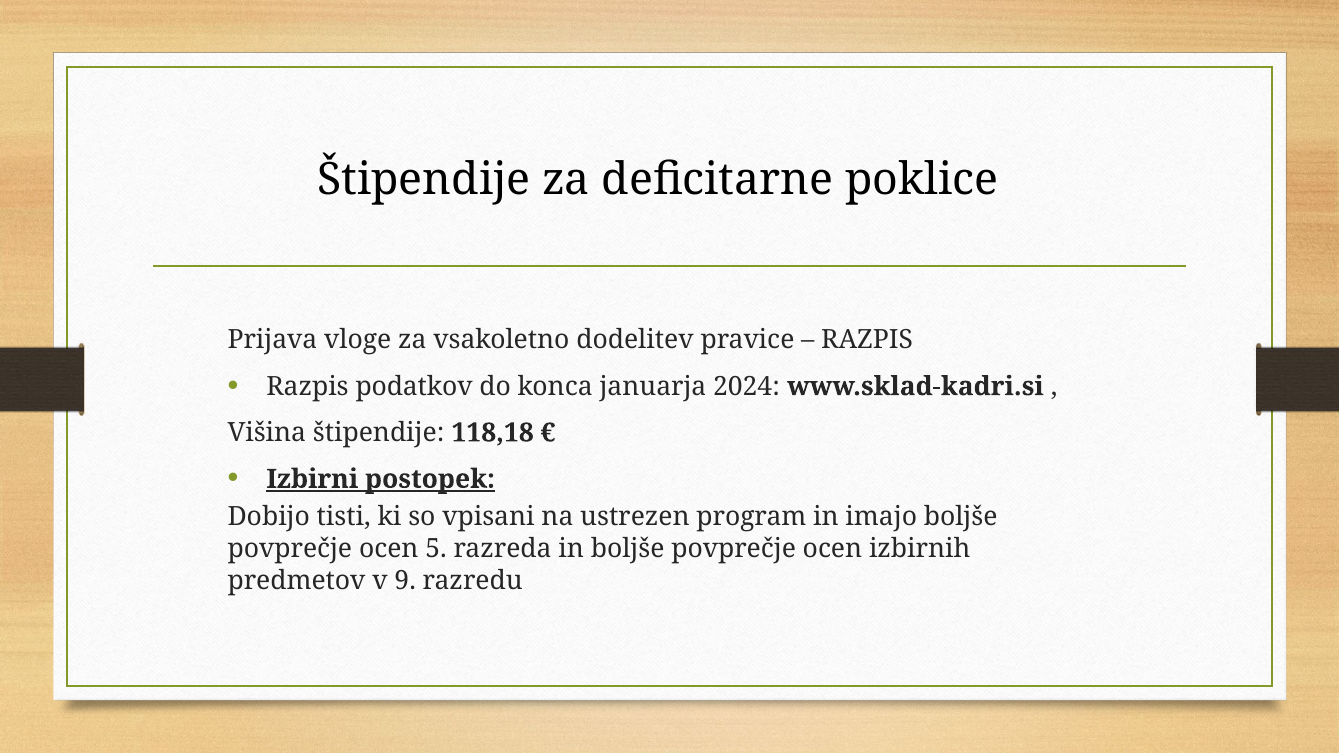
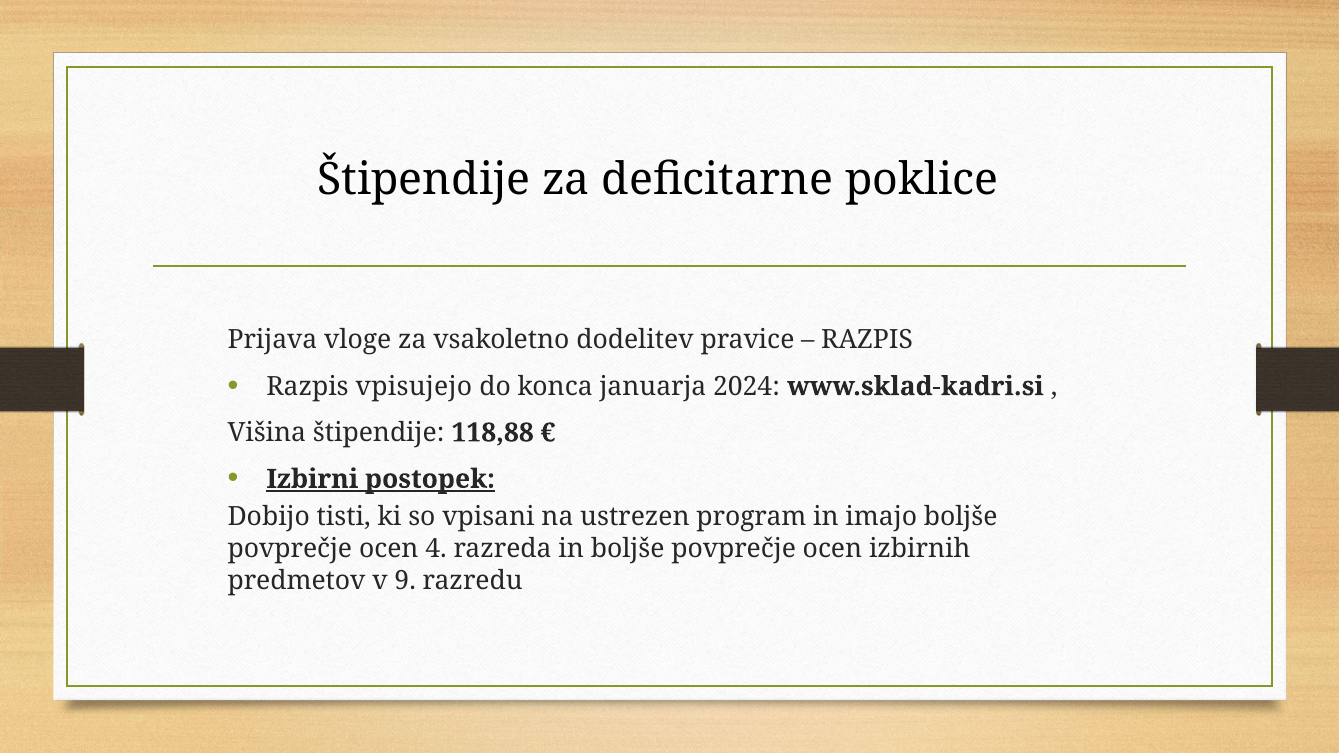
podatkov: podatkov -> vpisujejo (414, 387)
118,18: 118,18 -> 118,88 (493, 433)
5: 5 -> 4 (436, 549)
